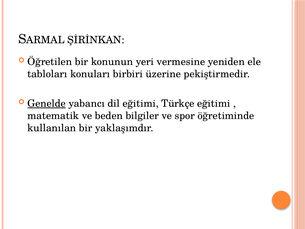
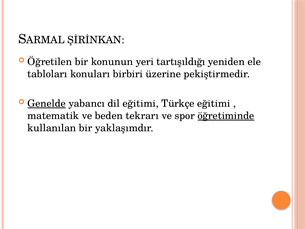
vermesine: vermesine -> tartışıldığı (181, 62)
bilgiler: bilgiler -> tekrarı (142, 116)
öğretiminde underline: none -> present (226, 116)
